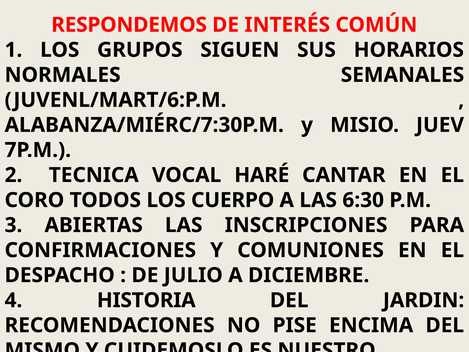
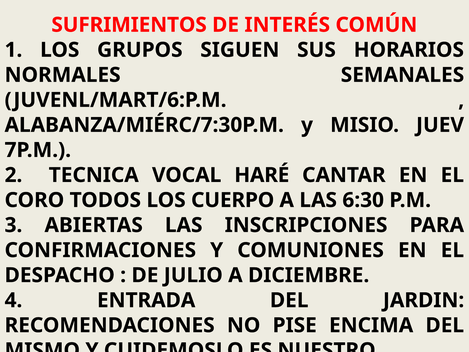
RESPONDEMOS: RESPONDEMOS -> SUFRIMIENTOS (129, 25)
HISTORIA: HISTORIA -> ENTRADA (146, 300)
